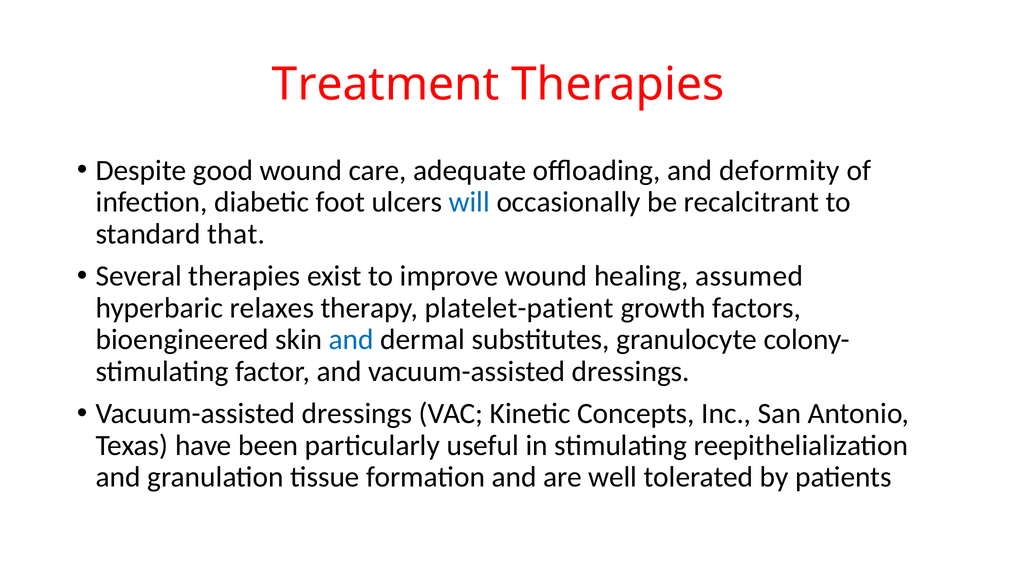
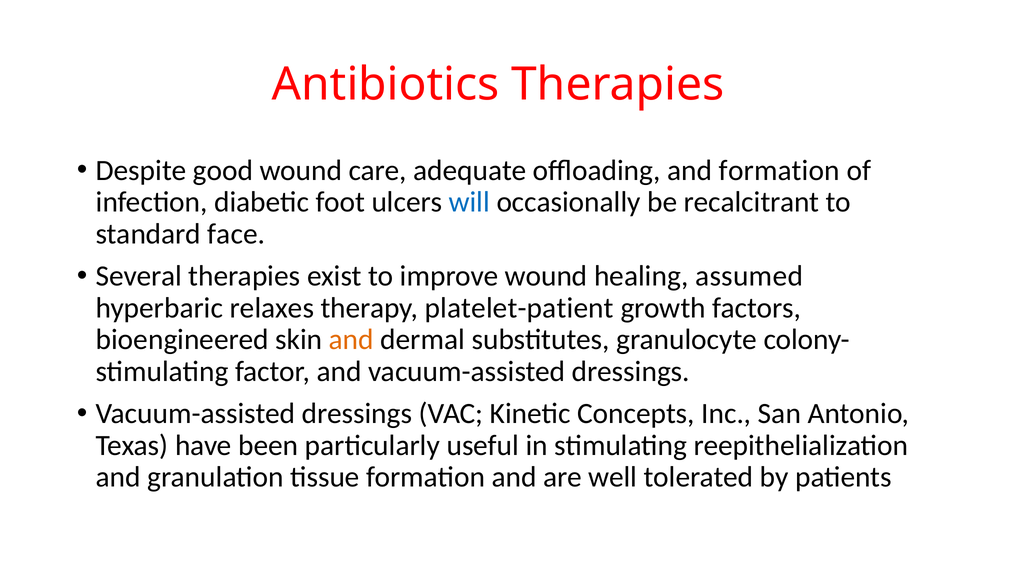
Treatment: Treatment -> Antibiotics (386, 85)
and deformity: deformity -> formation (779, 171)
that: that -> face (236, 234)
and colour: blue -> orange (351, 340)
